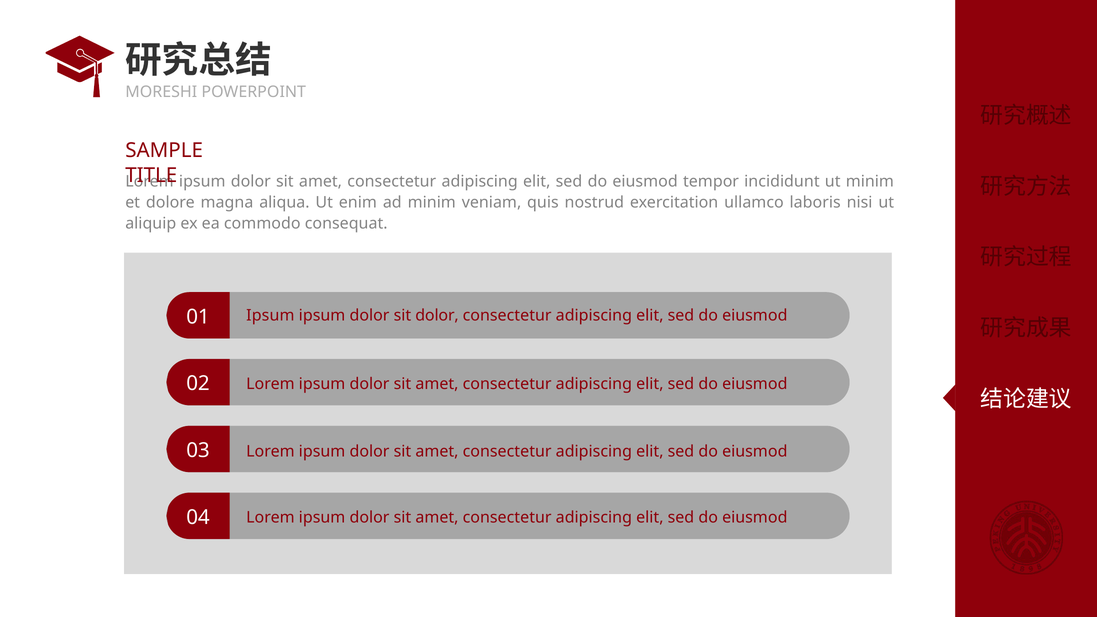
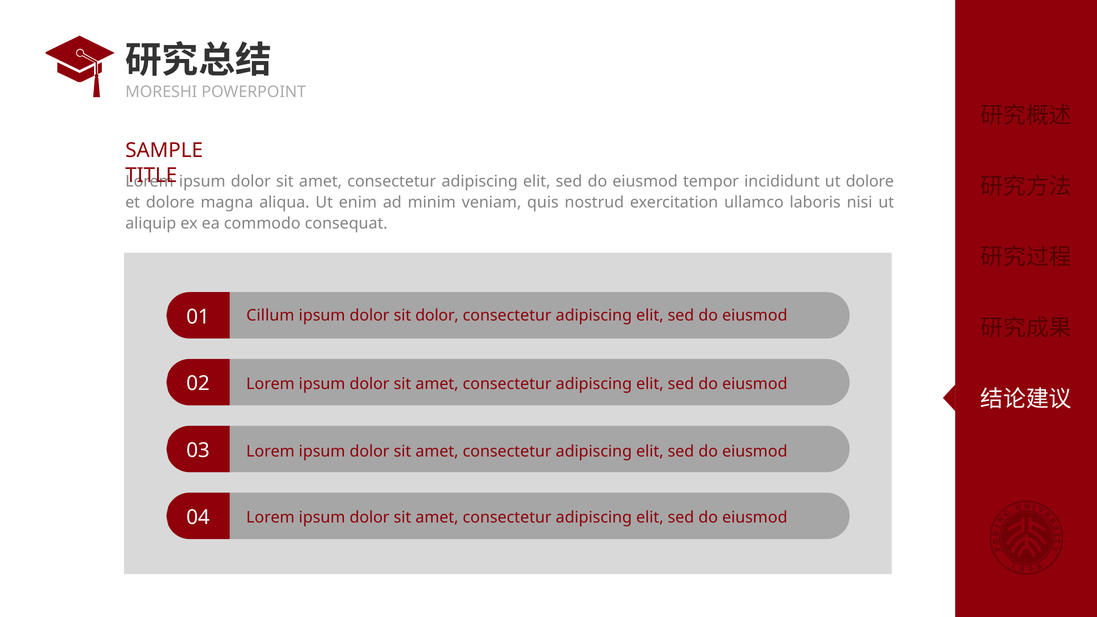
ut minim: minim -> dolore (870, 181)
Ipsum: Ipsum -> Cillum (270, 316)
